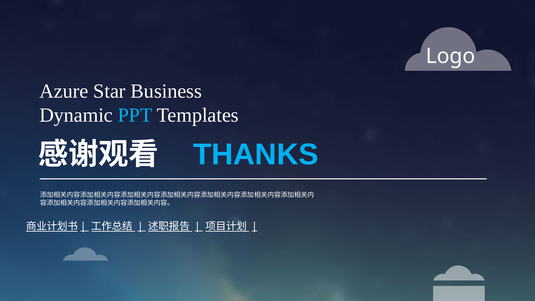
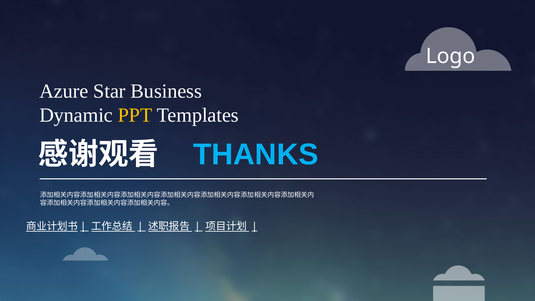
PPT colour: light blue -> yellow (135, 115)
